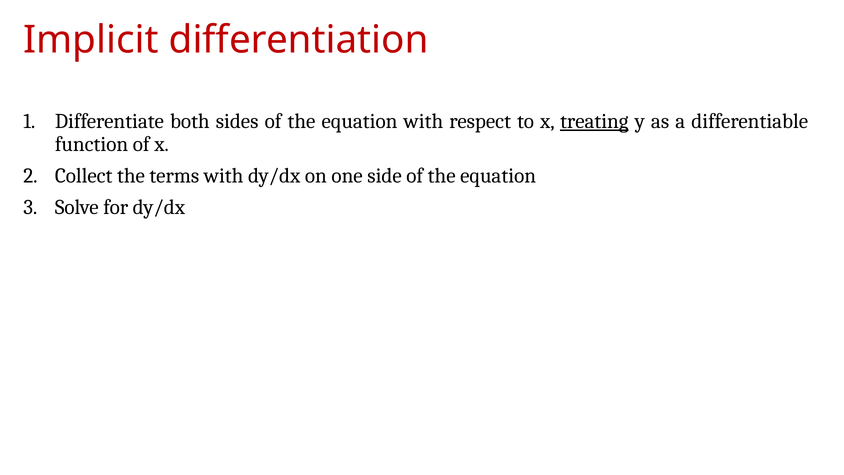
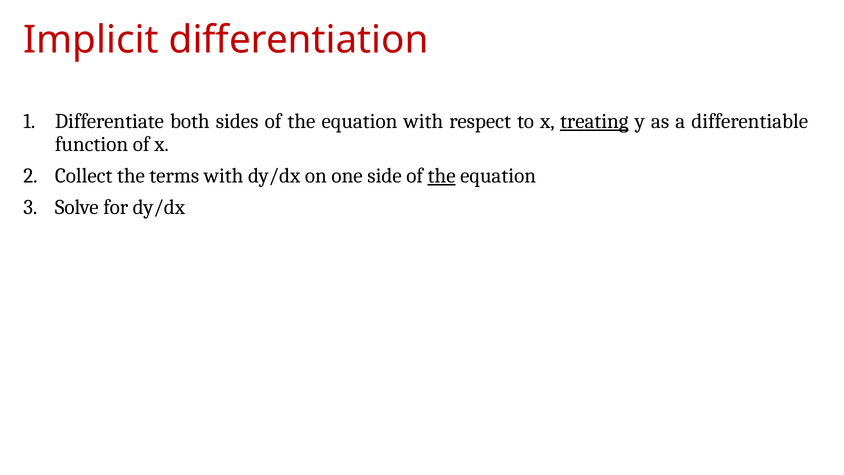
the underline: none -> present (442, 176)
